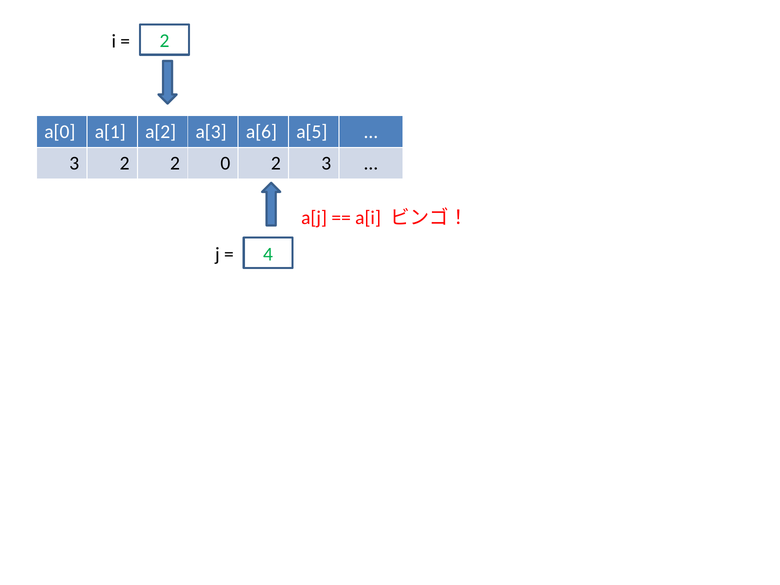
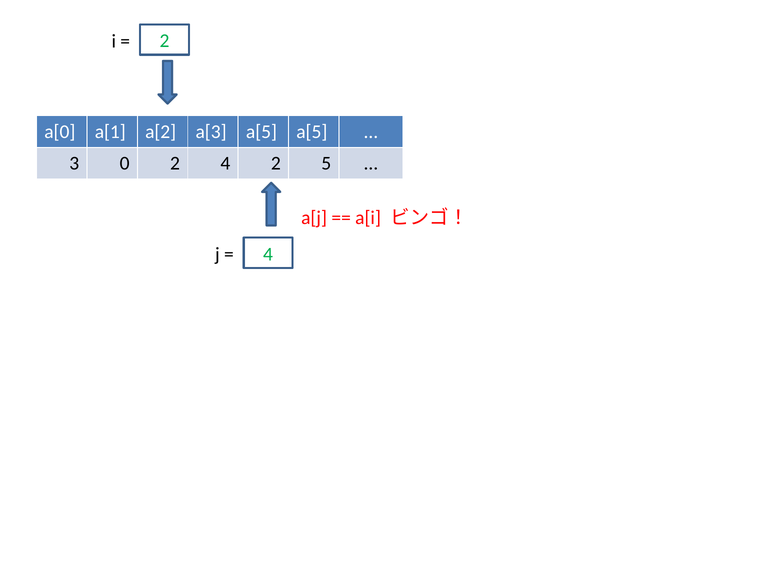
a[3 a[6: a[6 -> a[5 (261, 132)
3 2: 2 -> 0 (125, 163)
2 0: 0 -> 4 (225, 163)
2 3: 3 -> 5 (326, 163)
